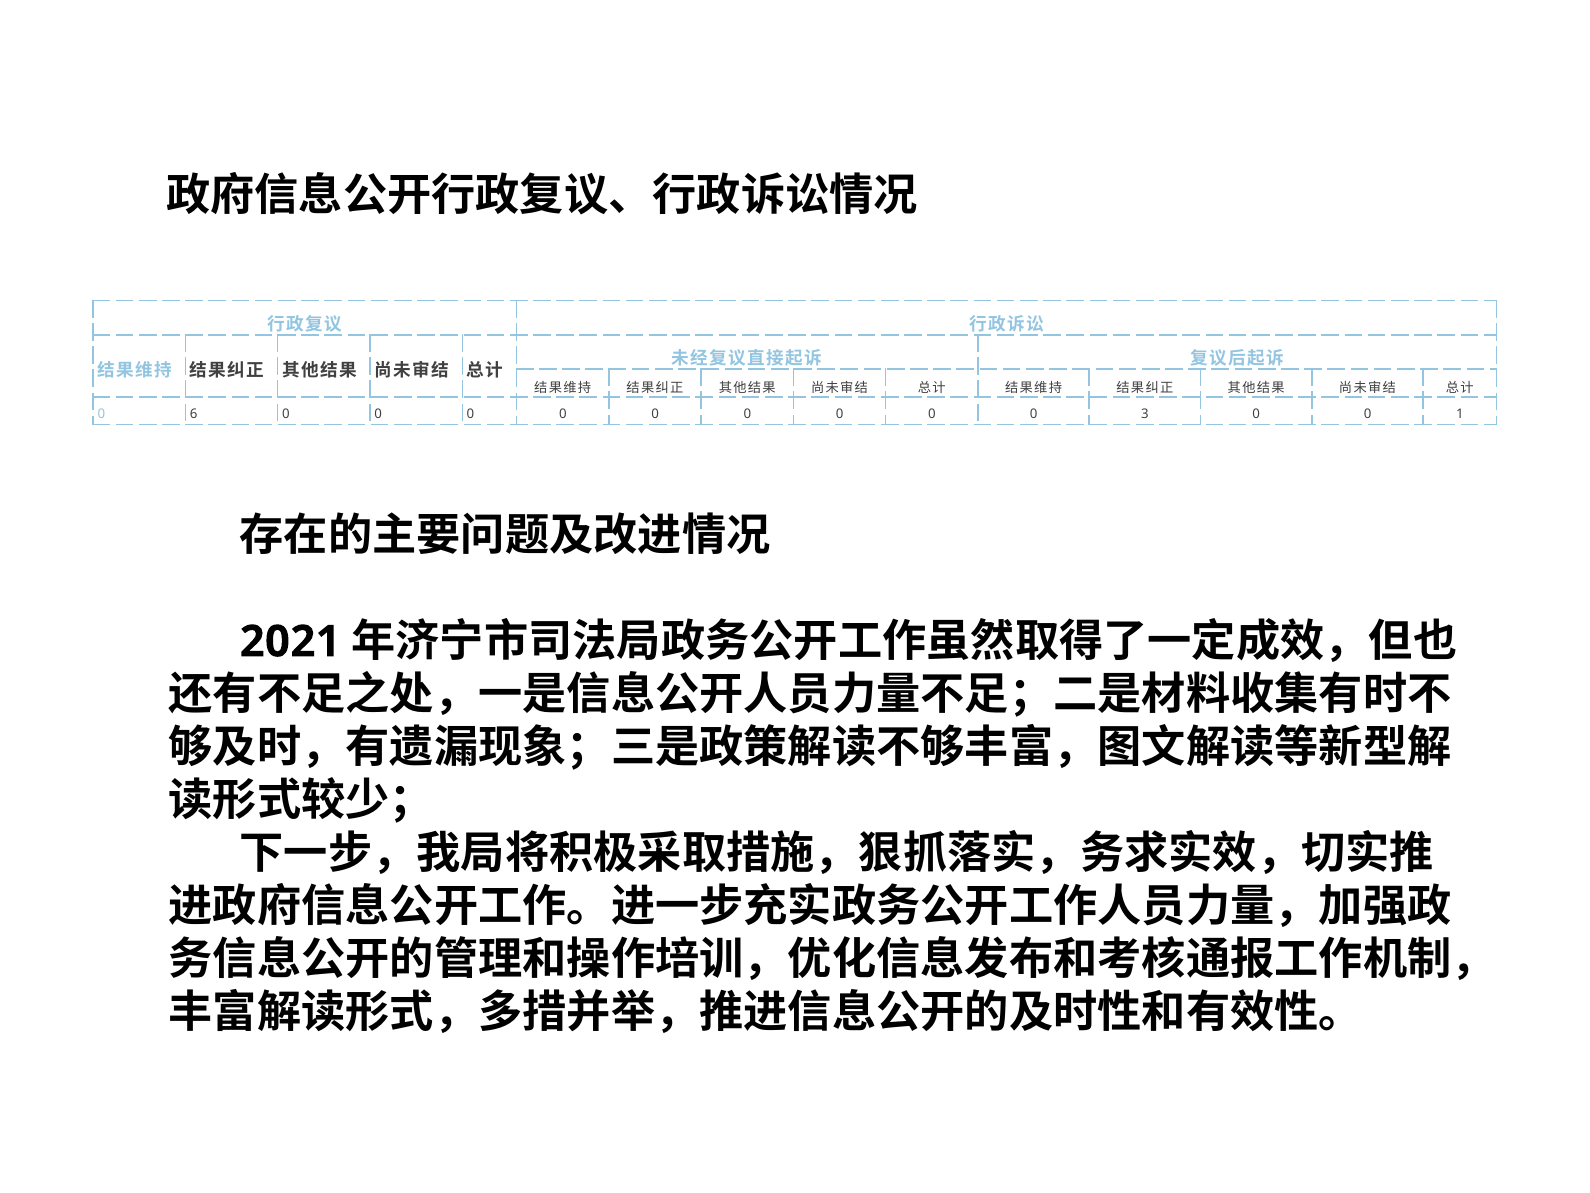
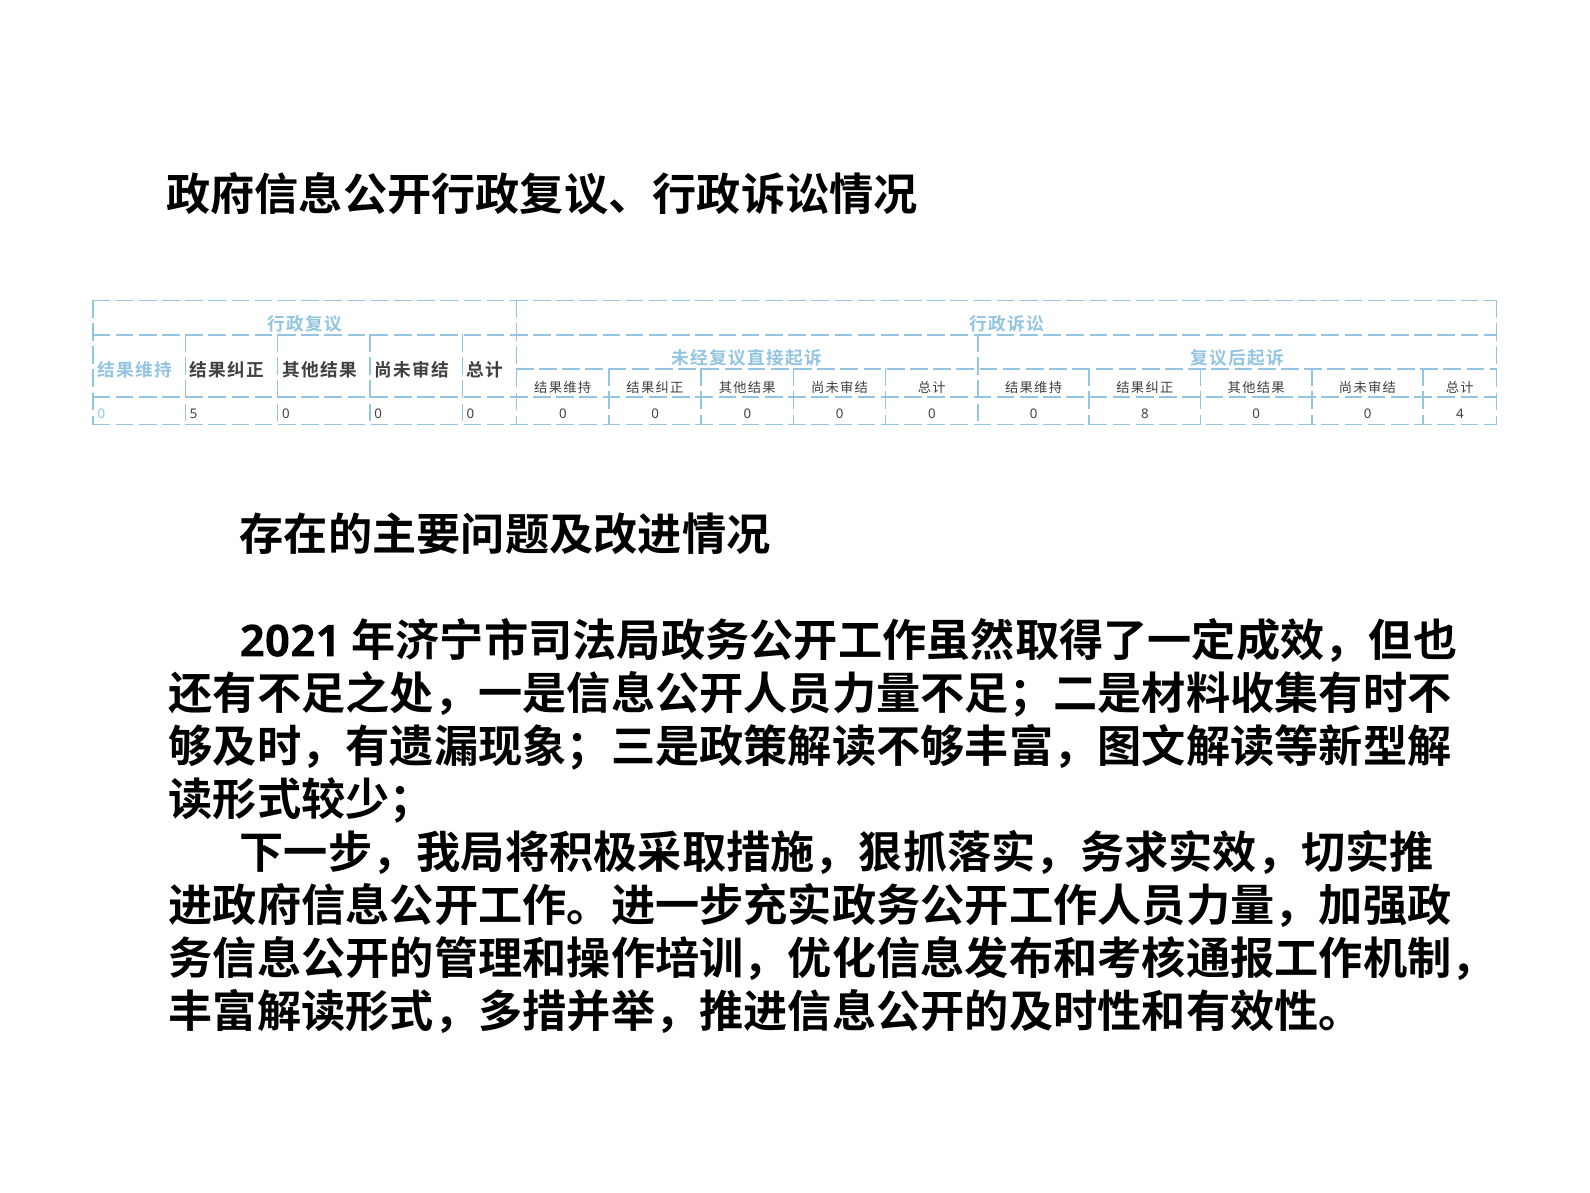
6: 6 -> 5 (194, 414)
3: 3 -> 8 (1145, 414)
1: 1 -> 4 (1460, 414)
